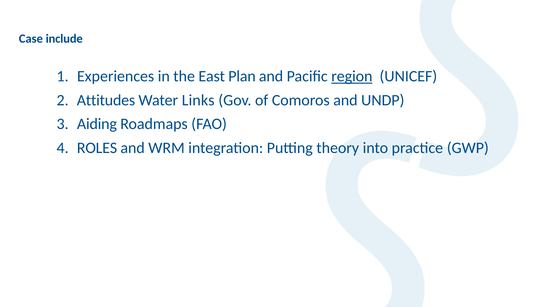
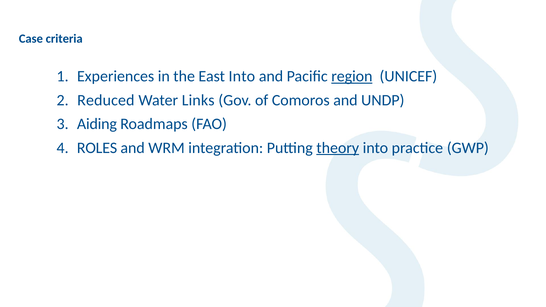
include: include -> criteria (64, 39)
East Plan: Plan -> Into (242, 76)
Attitudes: Attitudes -> Reduced (106, 100)
theory underline: none -> present (338, 148)
